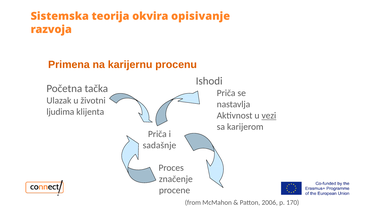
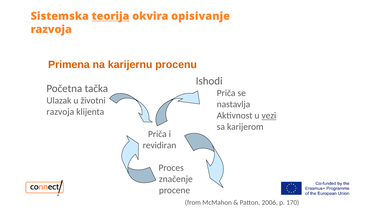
teorija underline: none -> present (111, 16)
ljudima: ljudima -> razvoja (60, 112)
sadašnje: sadašnje -> revidiran (159, 145)
